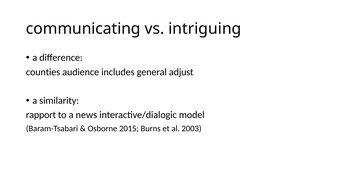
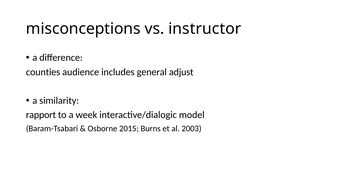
communicating: communicating -> misconceptions (83, 29)
intriguing: intriguing -> instructor (205, 29)
news: news -> week (86, 115)
